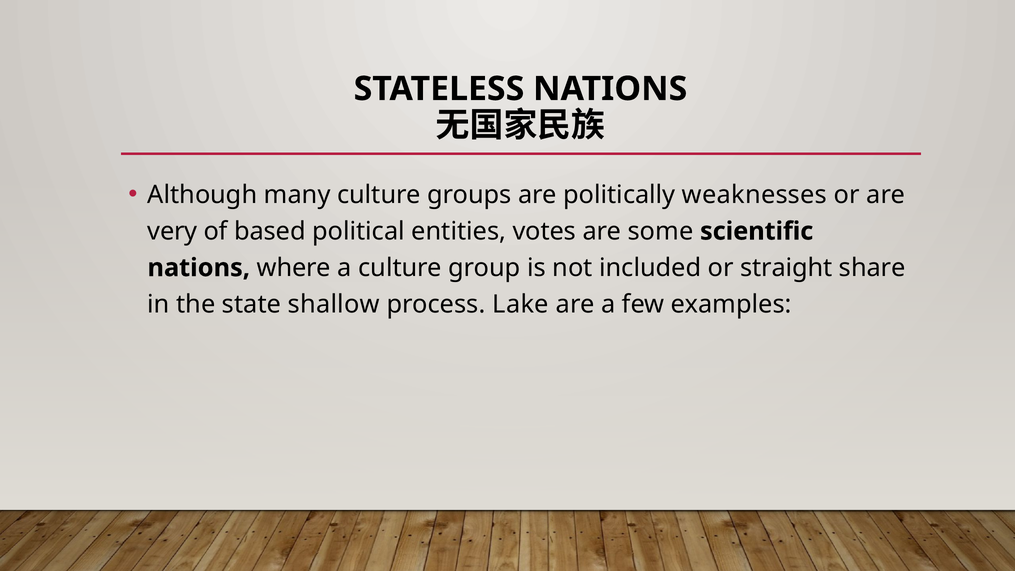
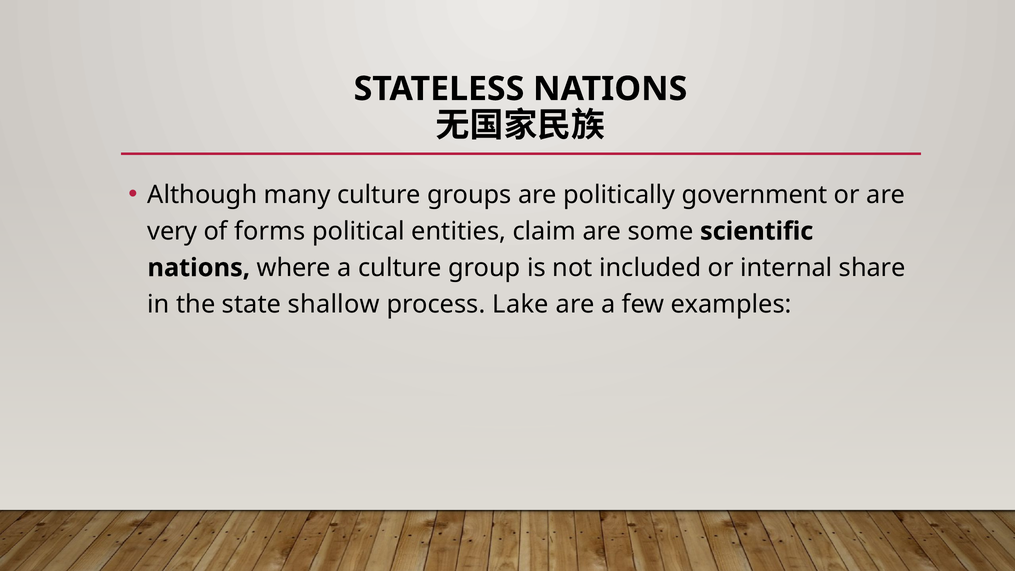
weaknesses: weaknesses -> government (755, 195)
based: based -> forms (270, 231)
votes: votes -> claim (544, 231)
straight: straight -> internal (786, 268)
